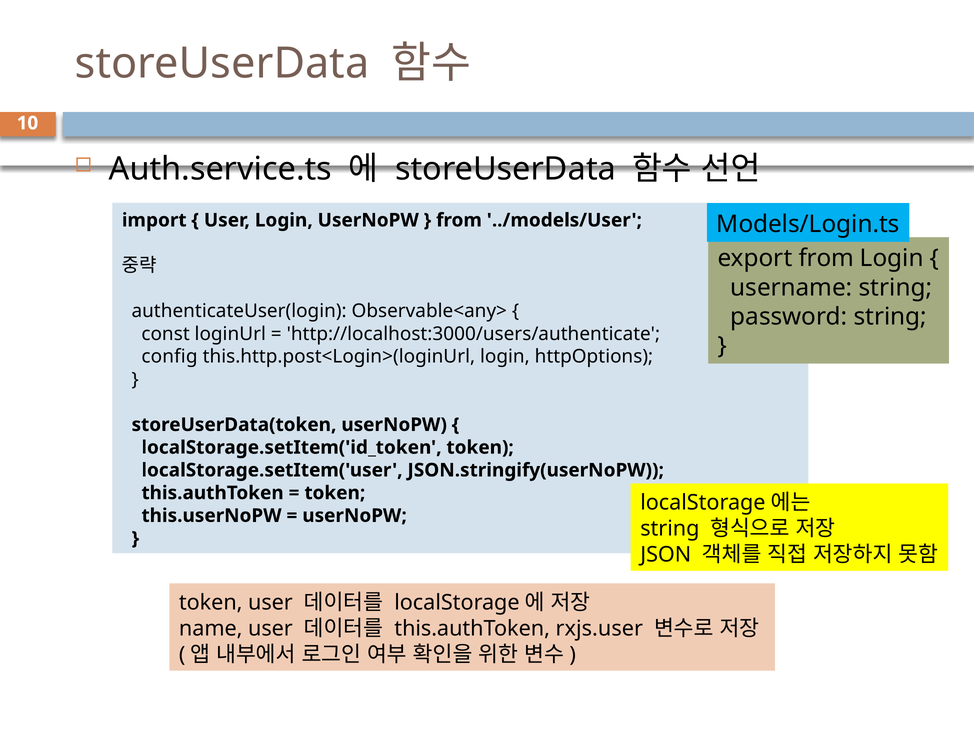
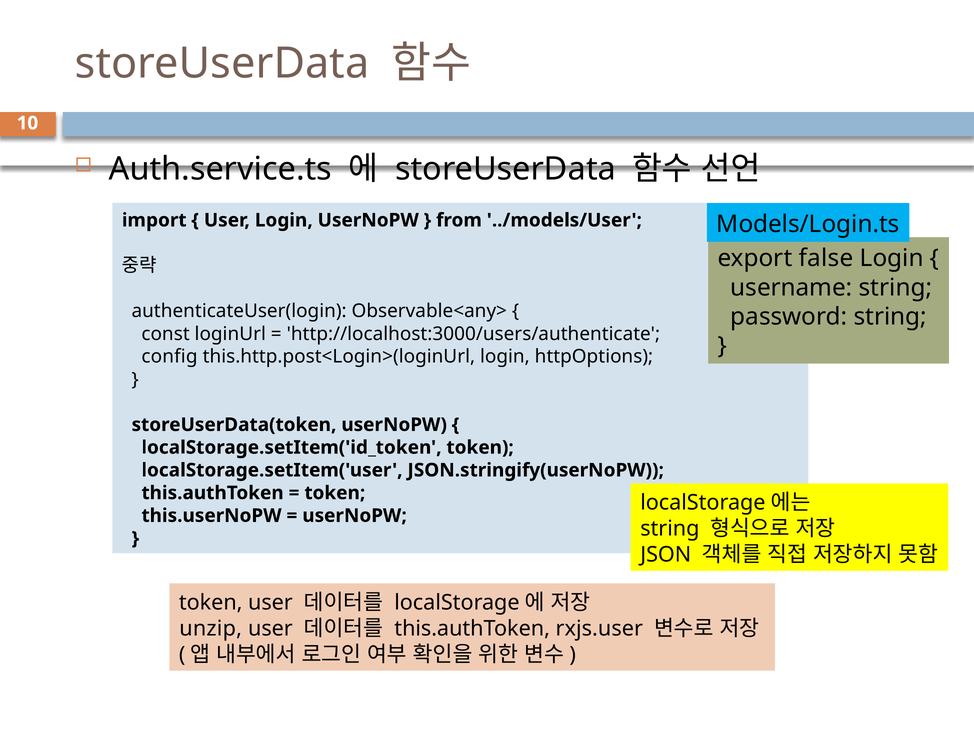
export from: from -> false (826, 258)
name: name -> unzip (211, 629)
